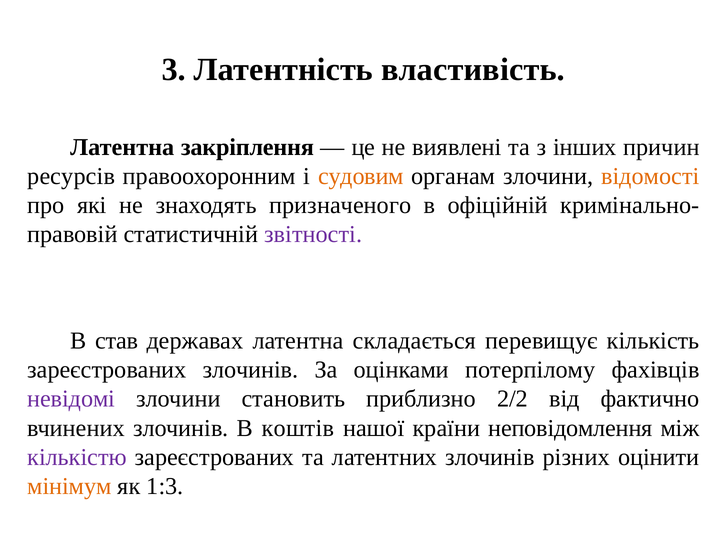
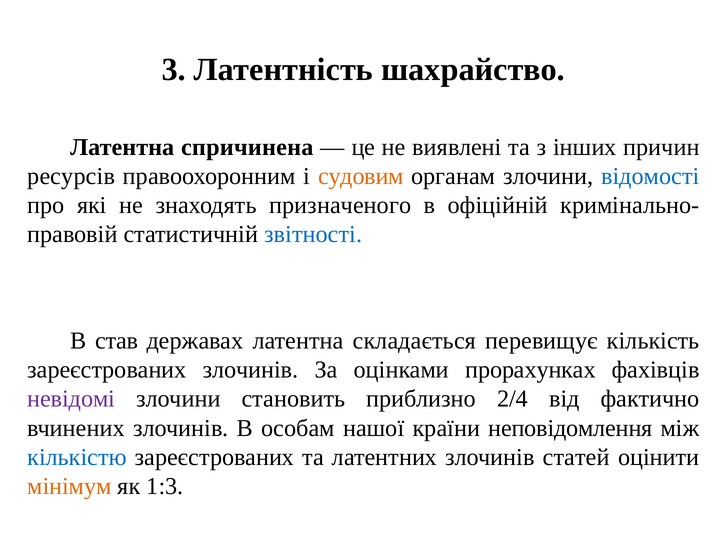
властивість: властивість -> шахрайство (473, 70)
закріплення: закріплення -> спричинена (247, 147)
відомості colour: orange -> blue (650, 176)
звітності colour: purple -> blue (313, 234)
потерпілому: потерпілому -> прорахунках (530, 370)
2/2: 2/2 -> 2/4 (512, 399)
коштів: коштів -> особам (298, 428)
кількістю colour: purple -> blue (77, 457)
різних: різних -> статей (576, 457)
